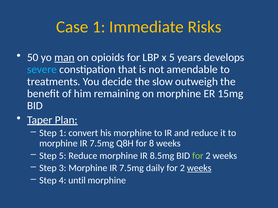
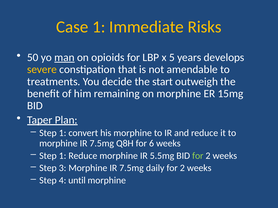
severe colour: light blue -> yellow (42, 70)
slow: slow -> start (163, 82)
8: 8 -> 6 (152, 144)
5: 5 -> 1 (63, 156)
8.5mg: 8.5mg -> 5.5mg (162, 156)
weeks underline: present -> none (199, 168)
